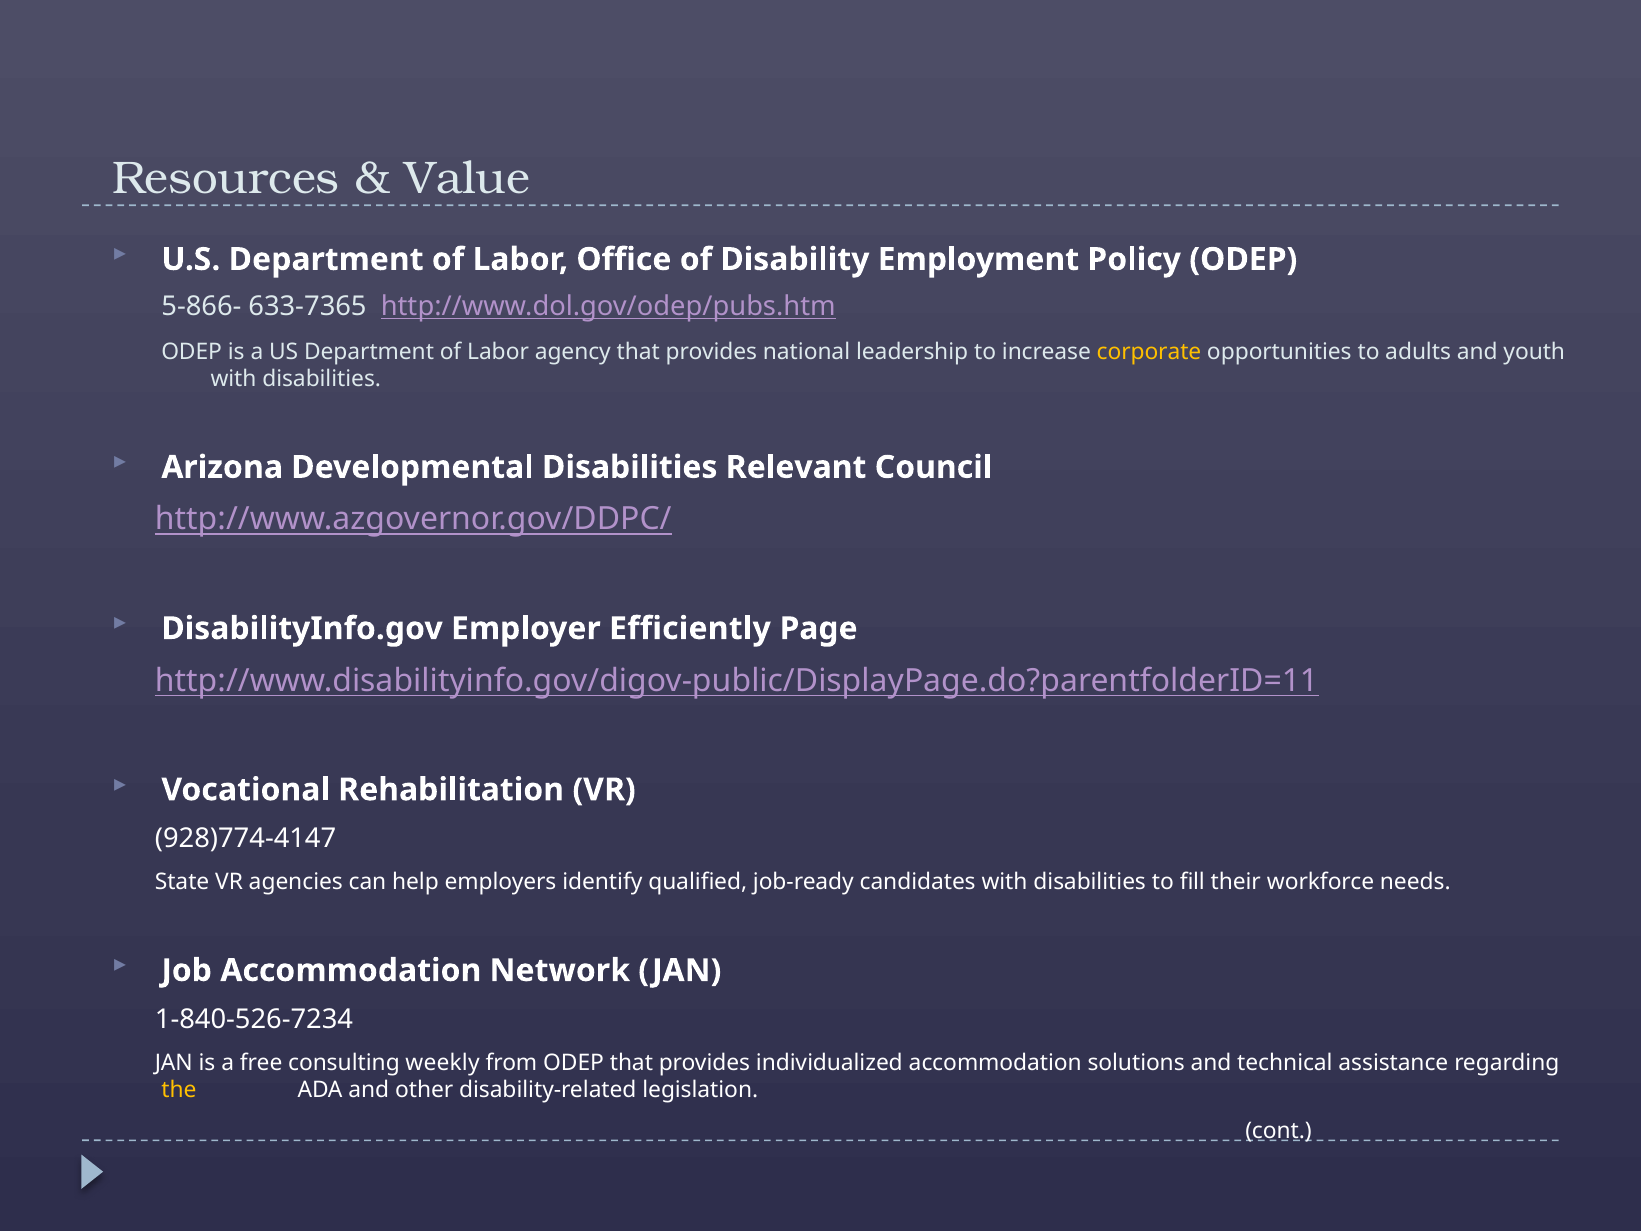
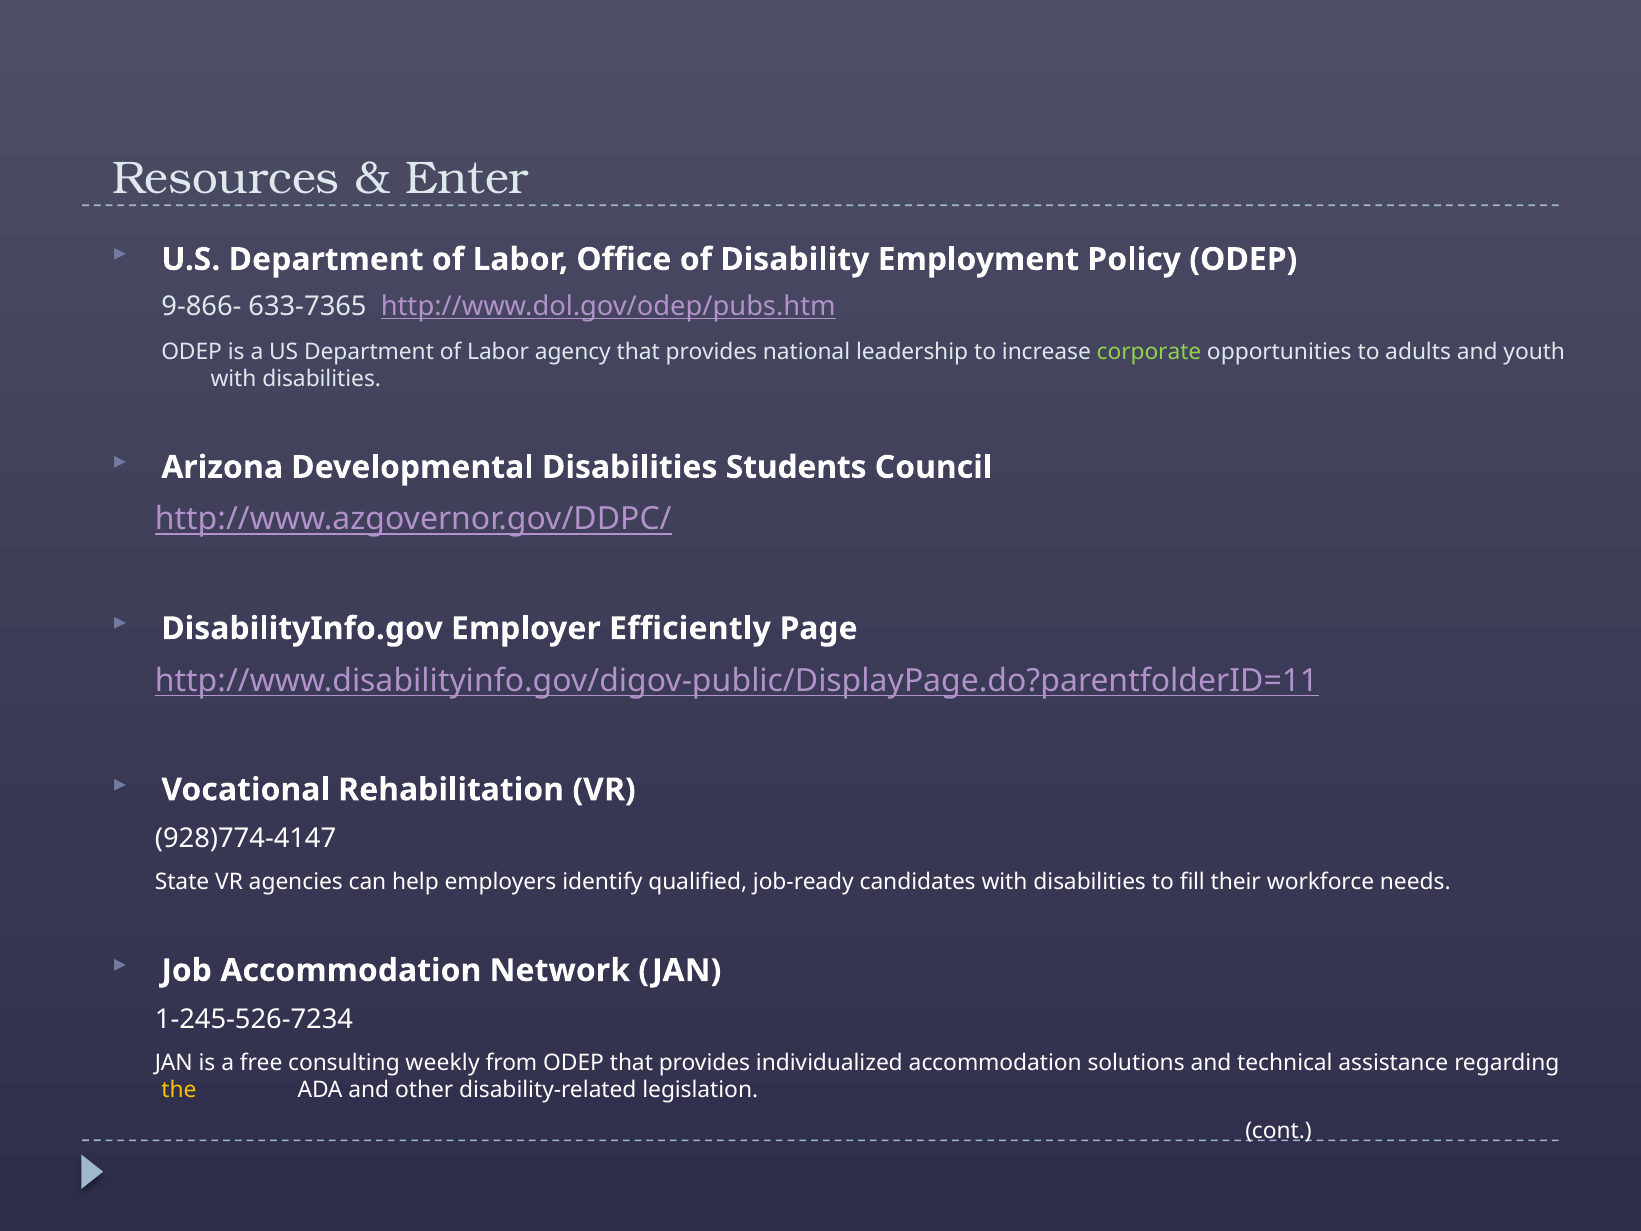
Value: Value -> Enter (467, 178)
5-866-: 5-866- -> 9-866- (201, 306)
corporate colour: yellow -> light green (1149, 352)
Relevant: Relevant -> Students (796, 467)
1-840-526-7234: 1-840-526-7234 -> 1-245-526-7234 (254, 1019)
